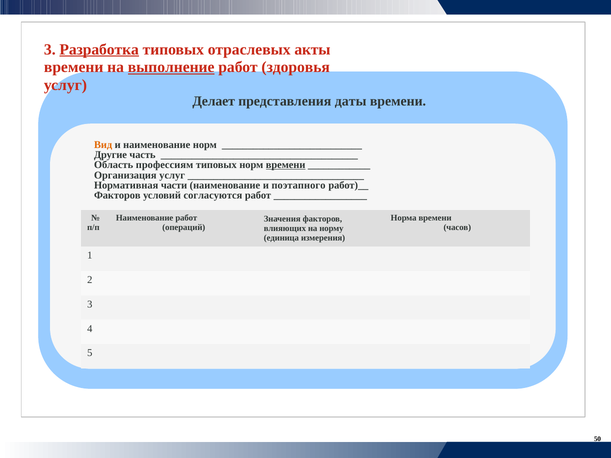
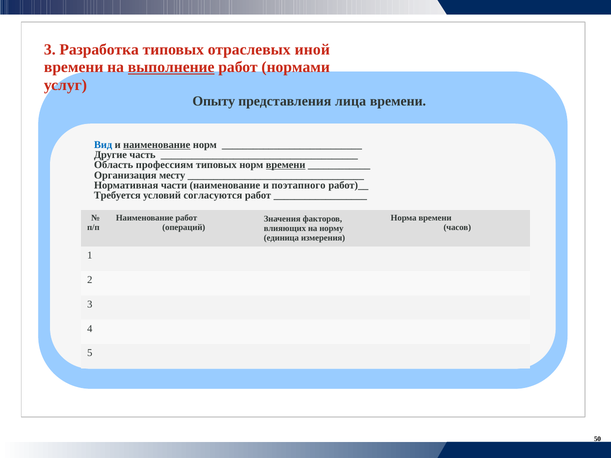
Разработка underline: present -> none (99, 49)
акты: акты -> иной (312, 49)
здоровья: здоровья -> нормами (296, 67)
Делает: Делает -> Опыту (214, 101)
даты: даты -> лица (351, 101)
Вид colour: orange -> blue (103, 145)
наименование underline: none -> present (157, 145)
Организация услуг: услуг -> месту (172, 175)
Факторов: Факторов -> Требуется (117, 196)
